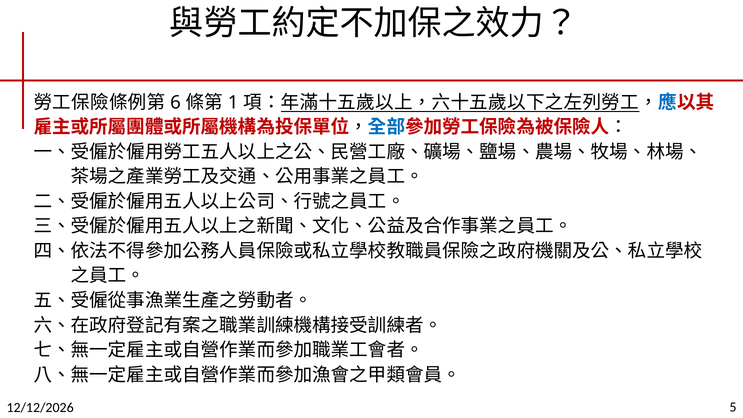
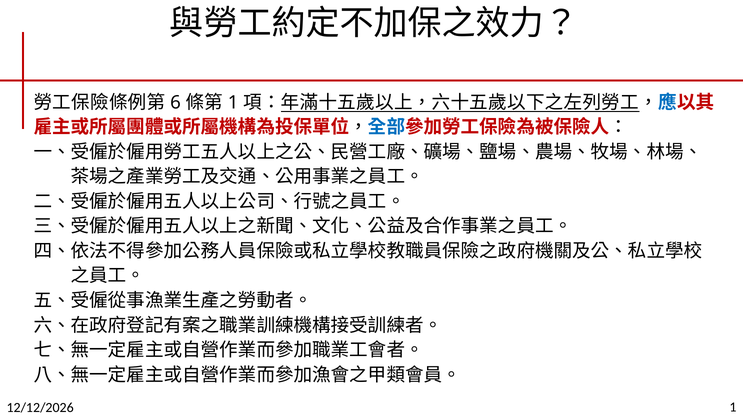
5: 5 -> 1 (733, 407)
